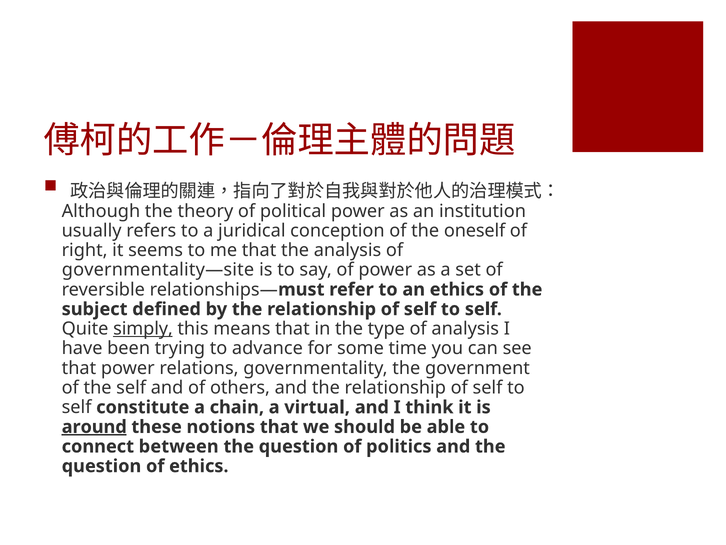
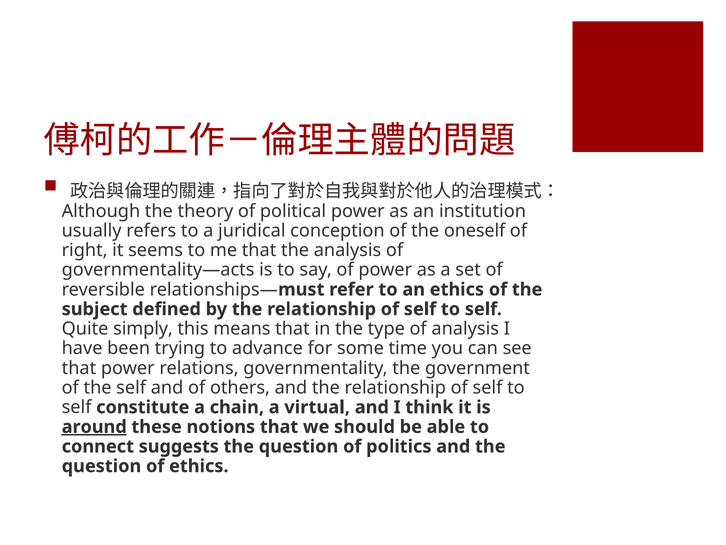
governmentality—site: governmentality—site -> governmentality—acts (158, 270)
simply underline: present -> none (143, 328)
between: between -> suggests (179, 446)
